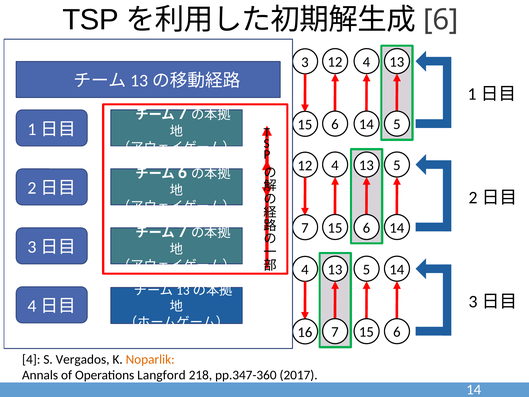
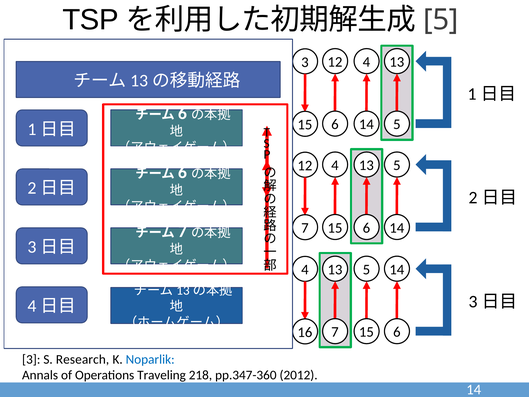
6: 6 -> 5 (441, 20)
7: 7 -> 6 (182, 113)
4: 4 -> 3 (31, 359)
Vergados: Vergados -> Research (83, 359)
Noparlik colour: orange -> blue (150, 359)
Langford: Langford -> Traveling (162, 375)
2017: 2017 -> 2012 (299, 375)
